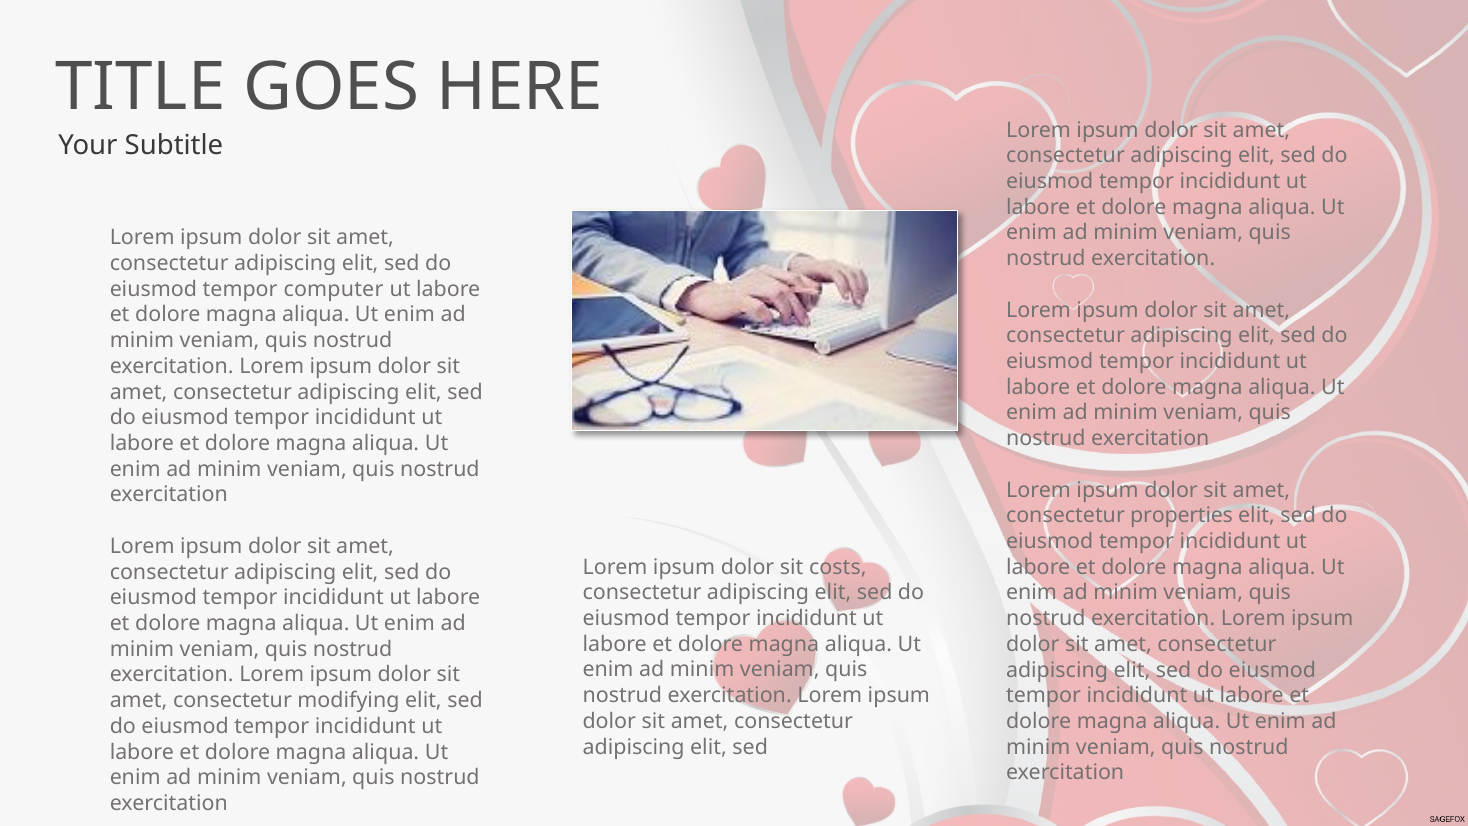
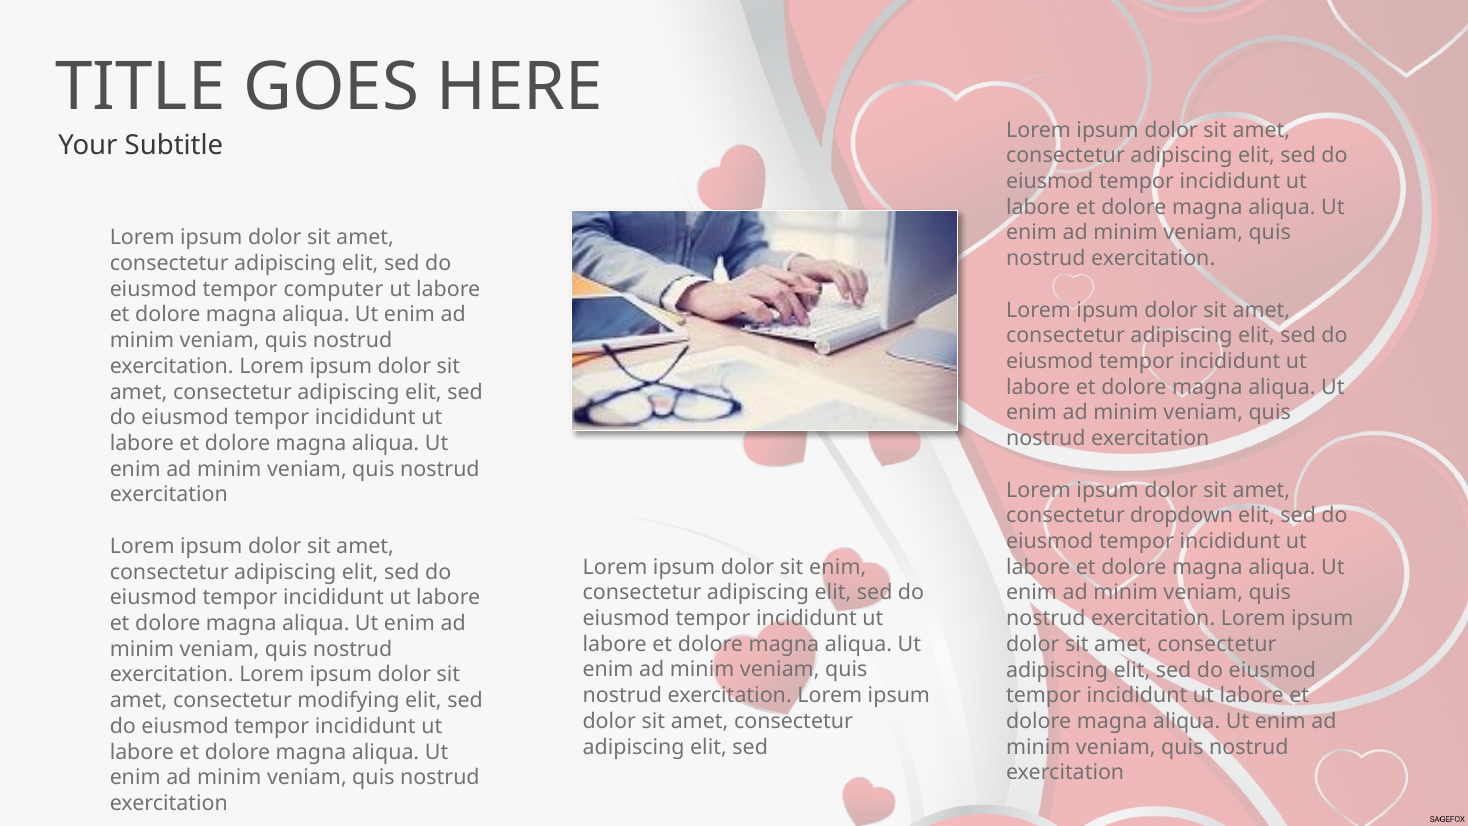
properties: properties -> dropdown (1182, 516)
sit costs: costs -> enim (838, 567)
